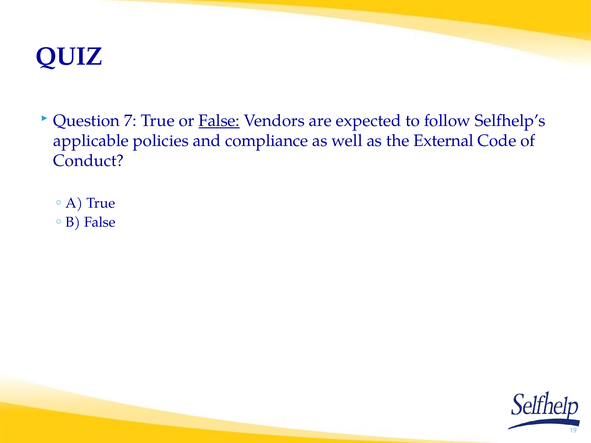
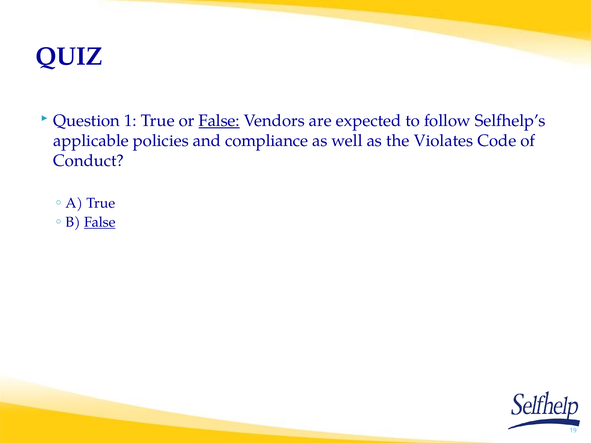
7: 7 -> 1 (130, 121)
External: External -> Violates (443, 141)
False underline: none -> present (100, 222)
